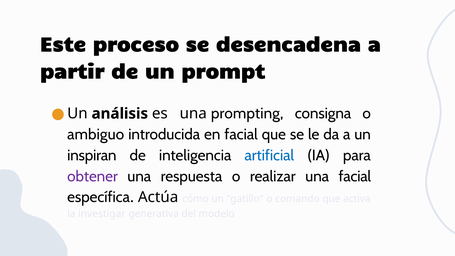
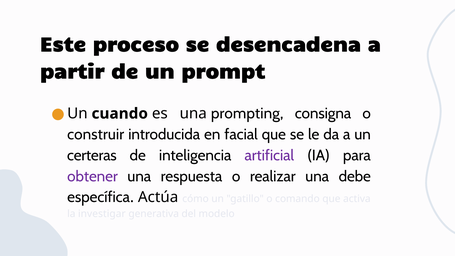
análisis: análisis -> cuando (120, 114)
ambiguo: ambiguo -> construir (96, 134)
inspiran: inspiran -> certeras (92, 155)
artificial colour: blue -> purple (269, 155)
una facial: facial -> debe (355, 176)
